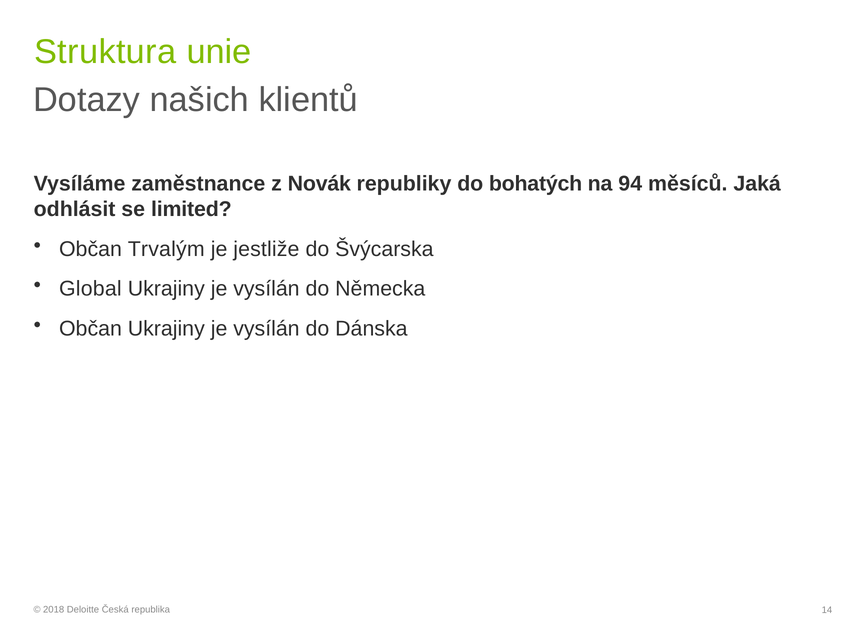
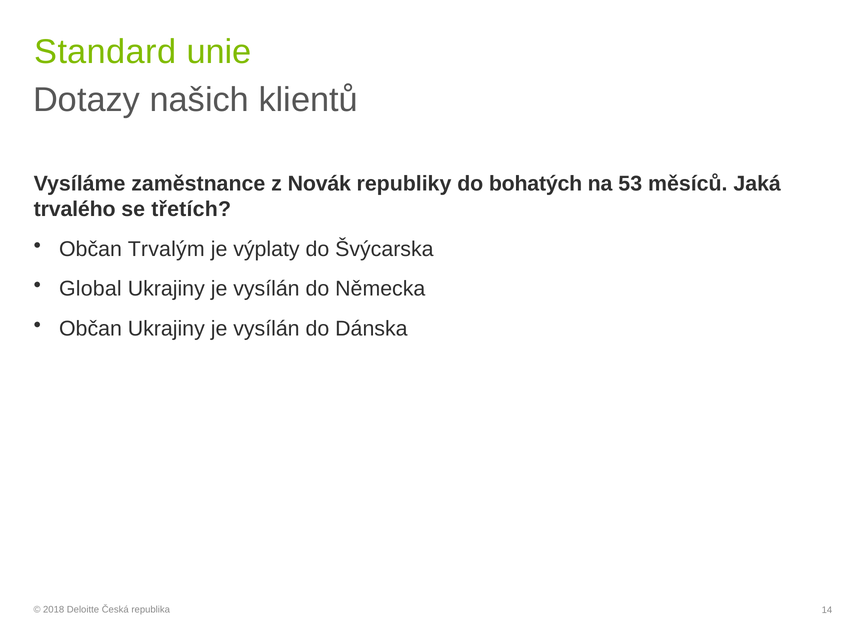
Struktura: Struktura -> Standard (105, 52)
94: 94 -> 53 (630, 184)
odhlásit: odhlásit -> trvalého (75, 209)
limited: limited -> třetích (191, 209)
jestliže: jestliže -> výplaty (266, 249)
